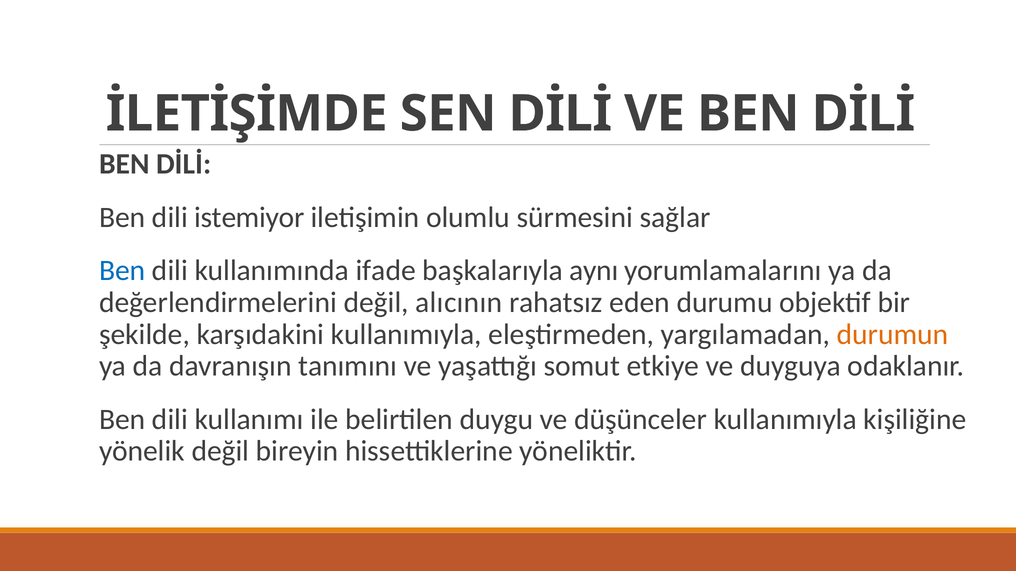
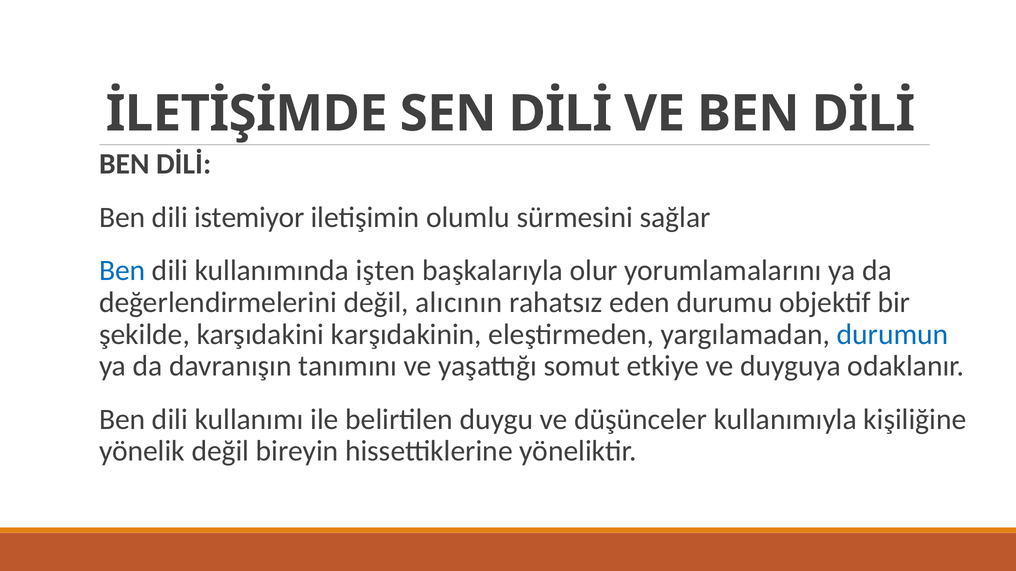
ifade: ifade -> işten (385, 271)
aynı: aynı -> olur (594, 271)
karşıdakini kullanımıyla: kullanımıyla -> karşıdakinin (406, 335)
durumun colour: orange -> blue (892, 335)
